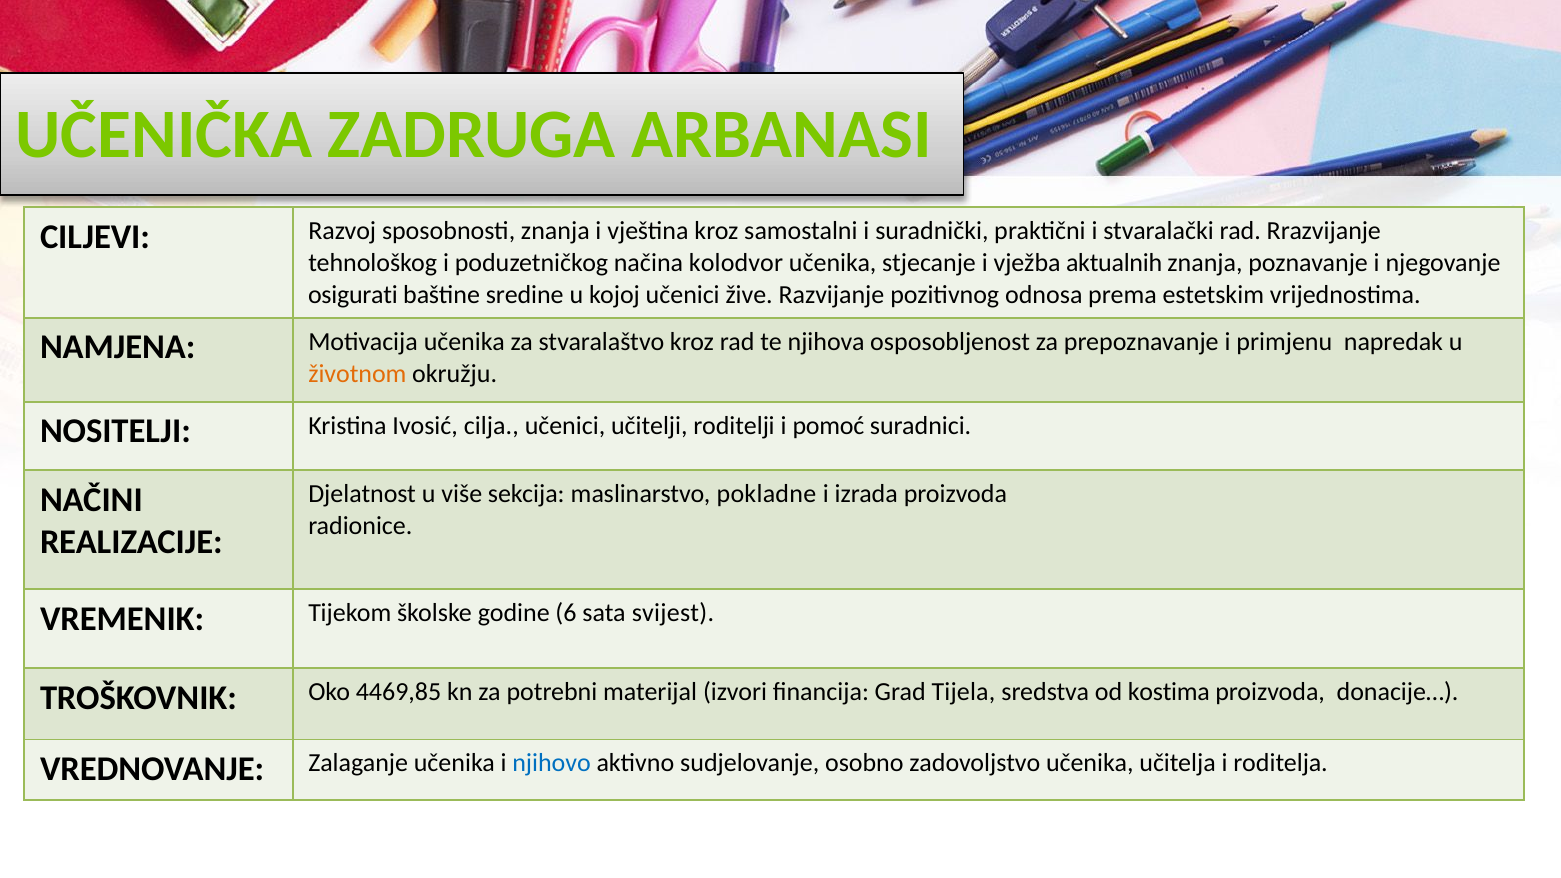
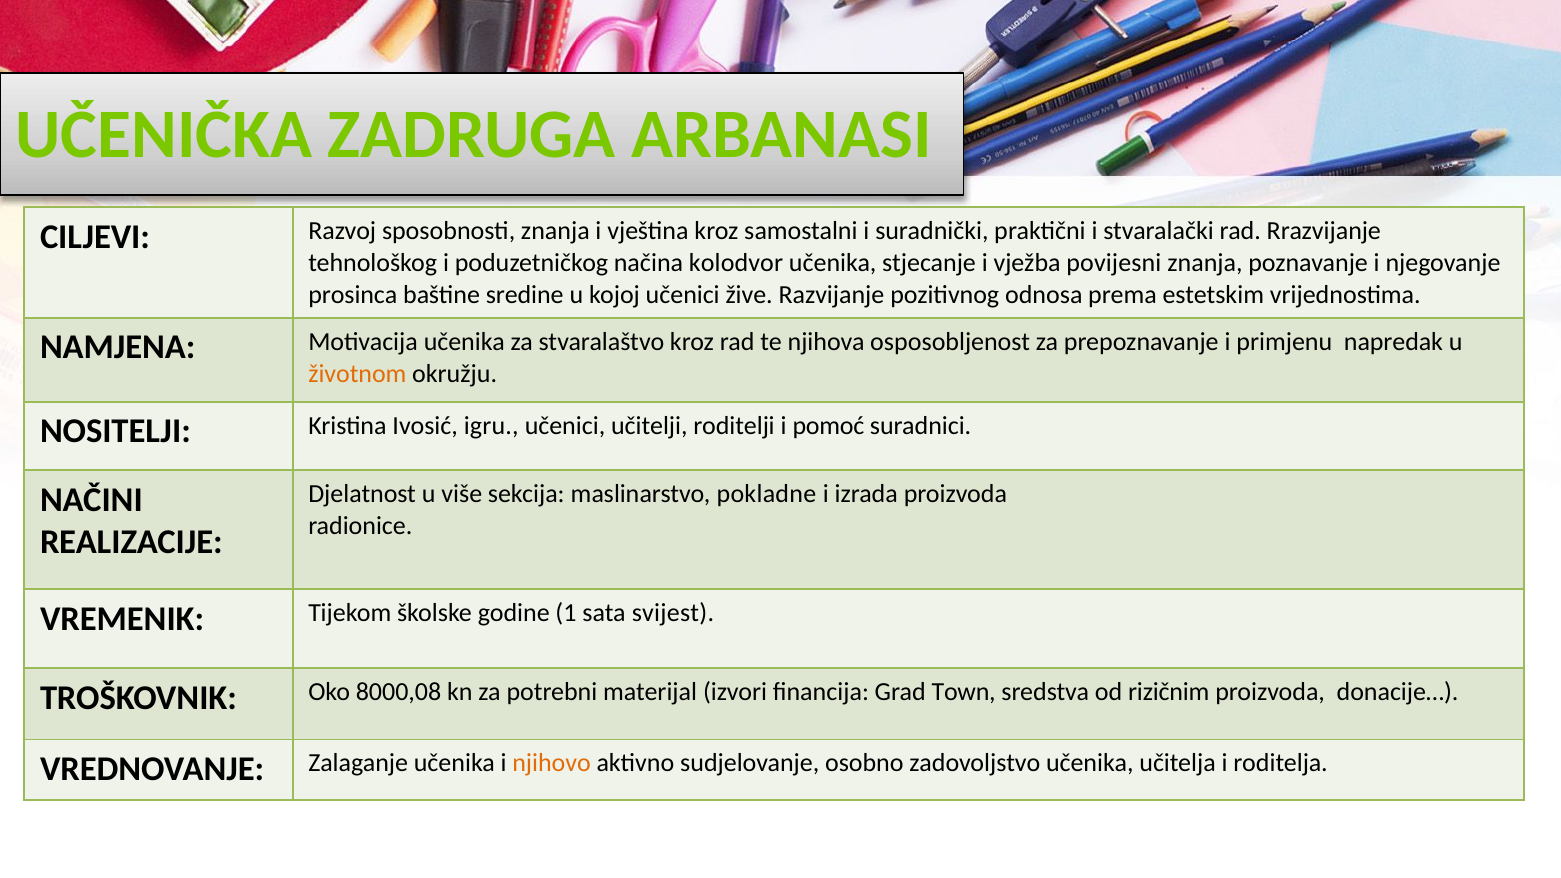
aktualnih: aktualnih -> povijesni (1114, 263)
osigurati: osigurati -> prosinca (353, 295)
cilja: cilja -> igru (491, 426)
6: 6 -> 1 (566, 613)
4469,85: 4469,85 -> 8000,08 (399, 692)
Tijela: Tijela -> Town (964, 692)
kostima: kostima -> rizičnim (1169, 692)
njihovo colour: blue -> orange (552, 763)
